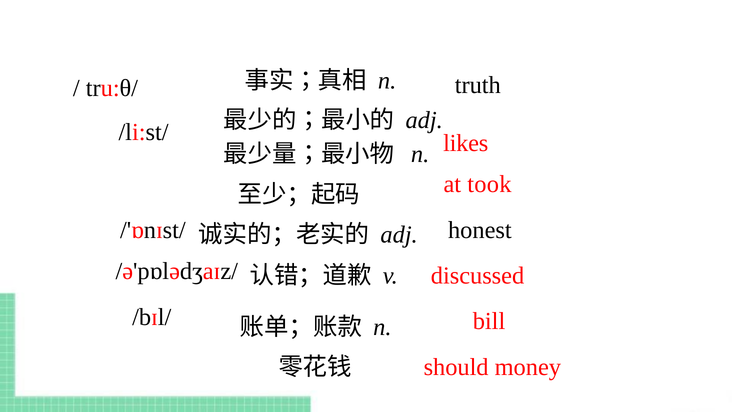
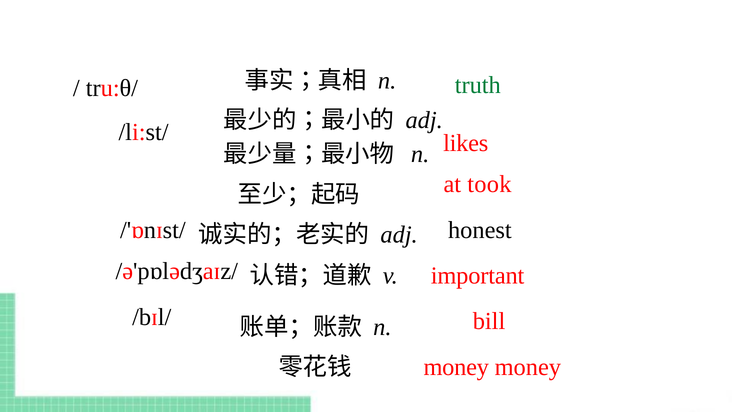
truth colour: black -> green (478, 85)
discussed: discussed -> important (478, 276)
should: should -> money (456, 367)
